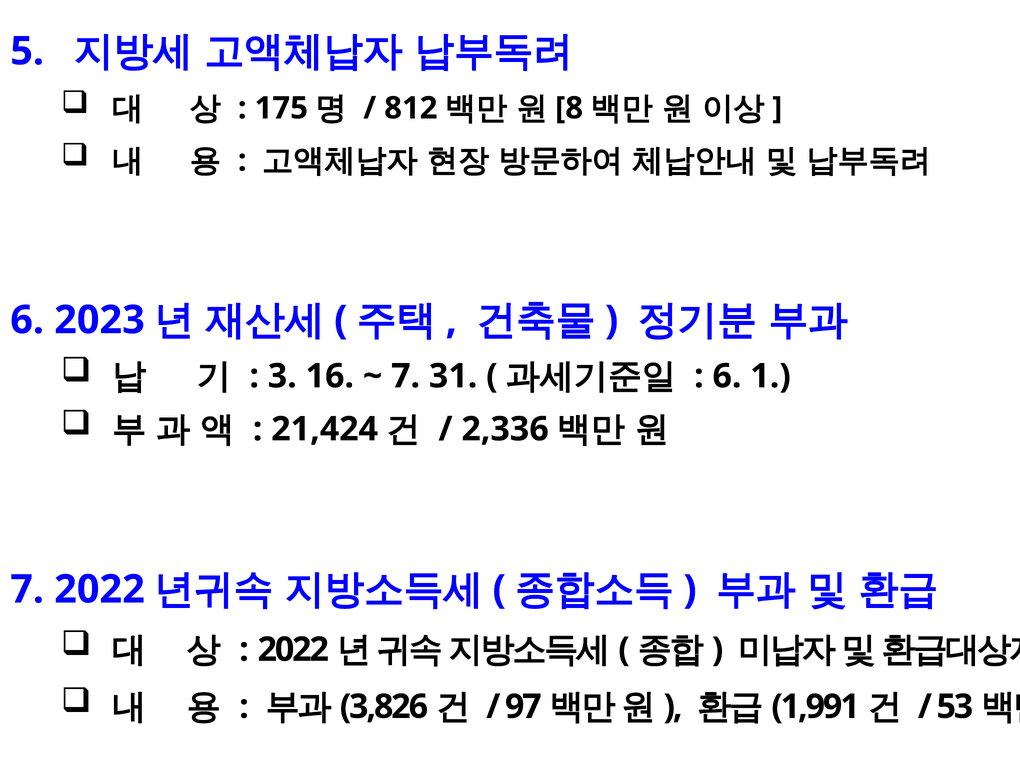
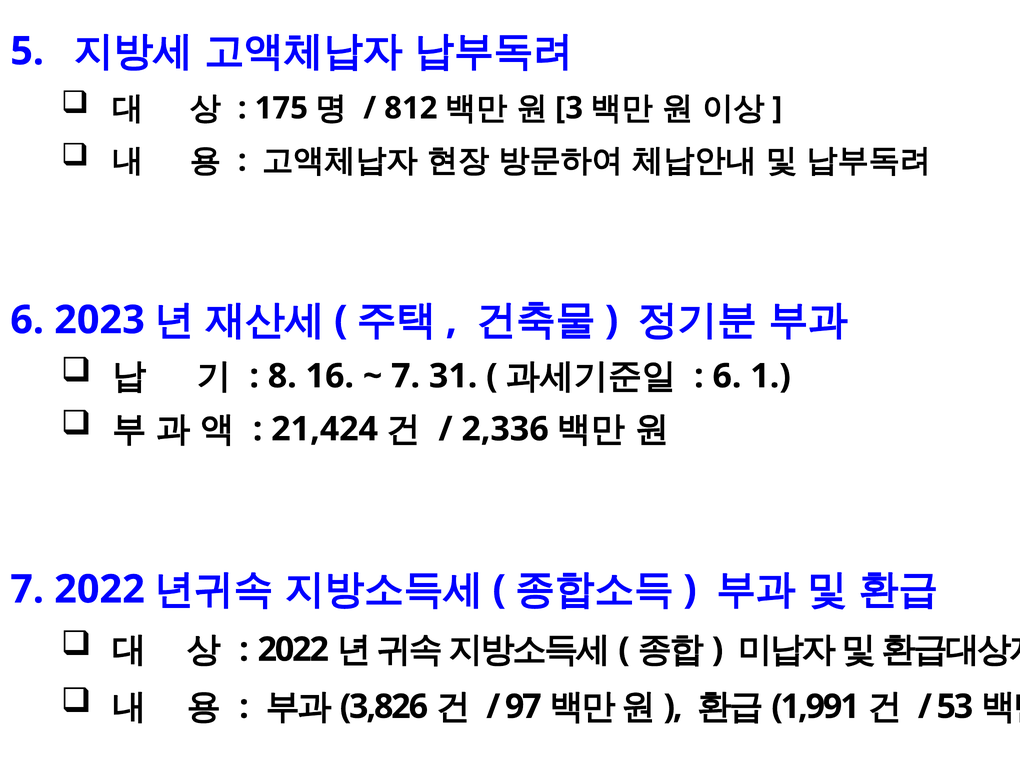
8: 8 -> 3 (569, 108)
3: 3 -> 8 (282, 376)
